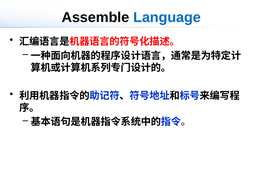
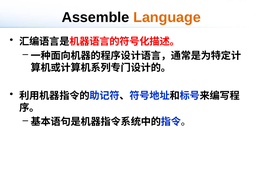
Language colour: blue -> orange (167, 17)
